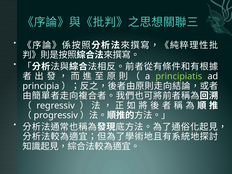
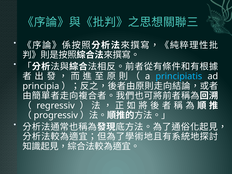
principiatis colour: light green -> light blue (179, 76)
